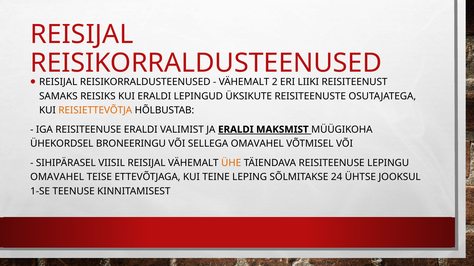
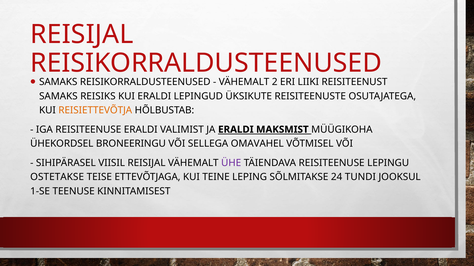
REISIJAL: REISIJAL -> SAMAKS (58, 82)
ÜHE colour: orange -> purple (231, 163)
OMAVAHEL: OMAVAHEL -> OSTETAKSE (57, 177)
ÜHTSE: ÜHTSE -> TUNDI (360, 177)
